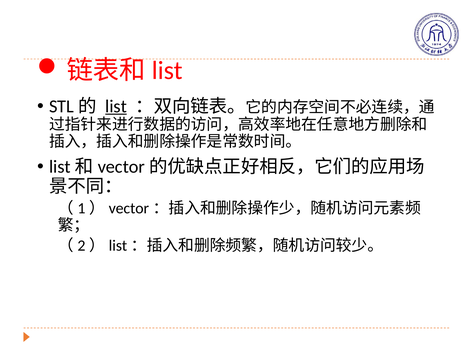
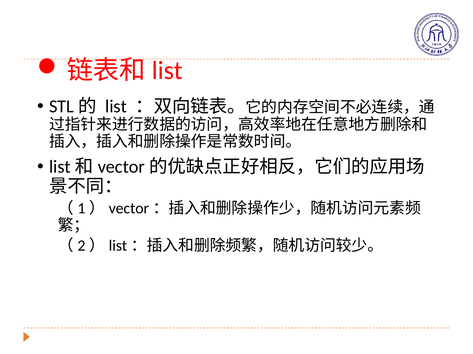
list underline: present -> none (116, 107)
